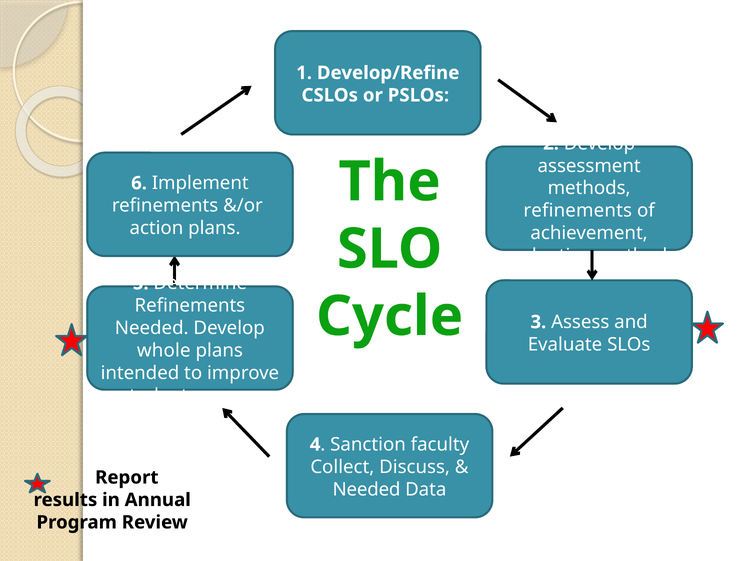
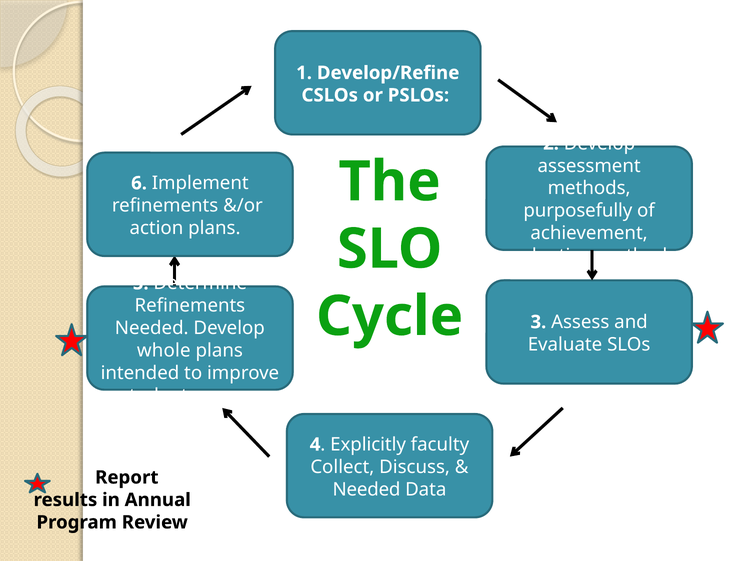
refinements: refinements -> purposefully (578, 211)
Sanction: Sanction -> Explicitly (368, 445)
